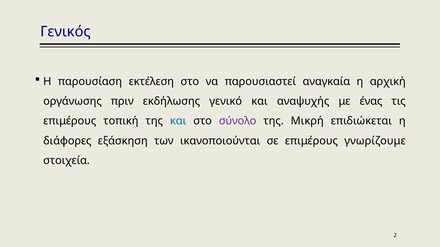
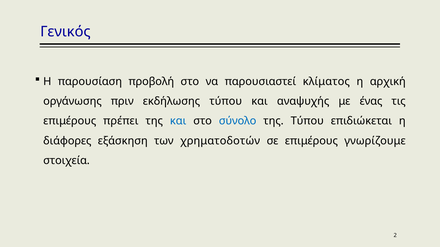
εκτέλεση: εκτέλεση -> προβολή (151, 82)
αναγκαία: αναγκαία -> κλίματος (326, 82)
εκδήλωσης γενικό: γενικό -> τύπου (226, 101)
τοπική: τοπική -> πρέπει (121, 121)
σύνολο colour: purple -> blue (238, 121)
της Μικρή: Μικρή -> Τύπου (307, 121)
ικανοποιούνται: ικανοποιούνται -> χρηματοδοτών (220, 141)
